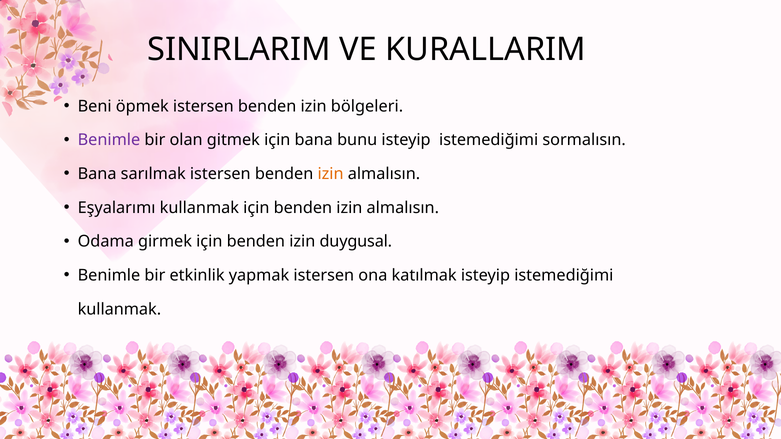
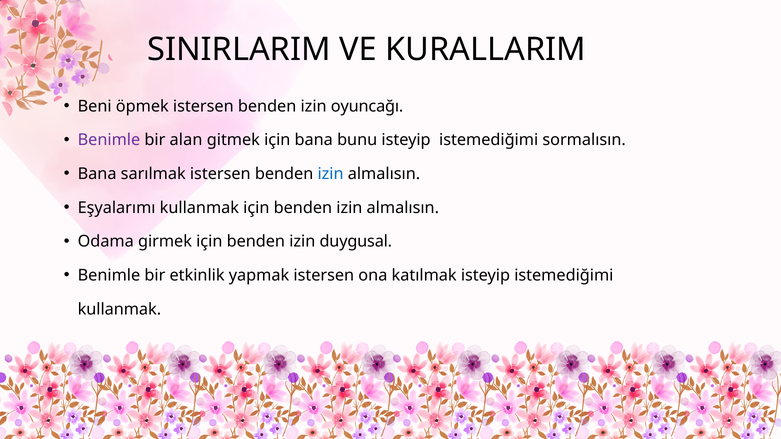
bölgeleri: bölgeleri -> oyuncağı (367, 106)
olan: olan -> alan (186, 140)
izin colour: orange -> blue (331, 174)
